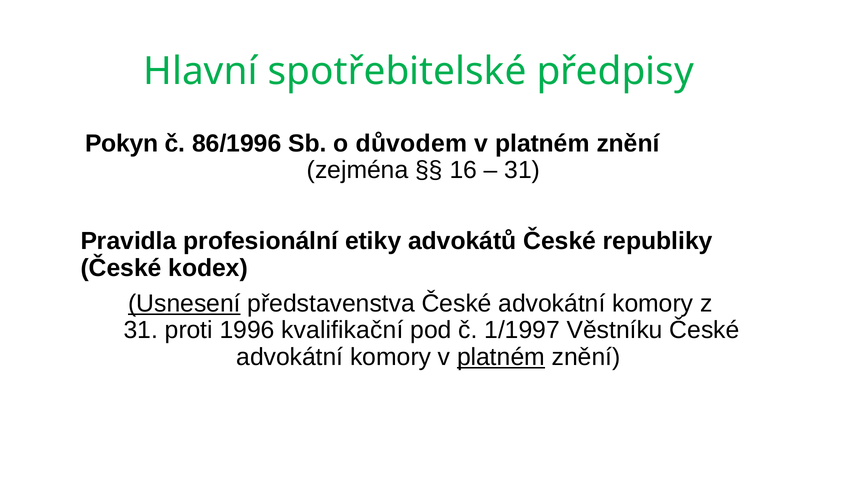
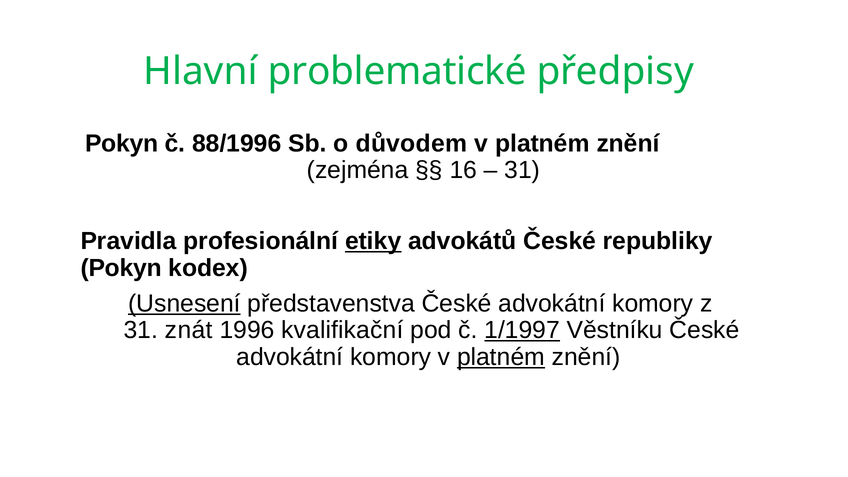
spotřebitelské: spotřebitelské -> problematické (397, 71)
86/1996: 86/1996 -> 88/1996 (237, 143)
etiky underline: none -> present (373, 241)
České: České -> Pokyn (121, 268)
proti: proti -> znát (189, 330)
1/1997 underline: none -> present (522, 330)
